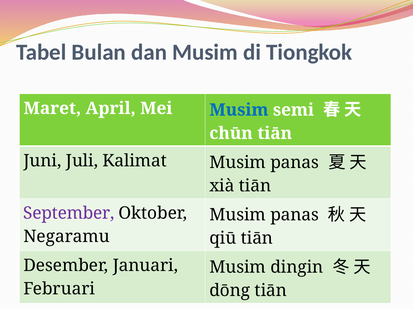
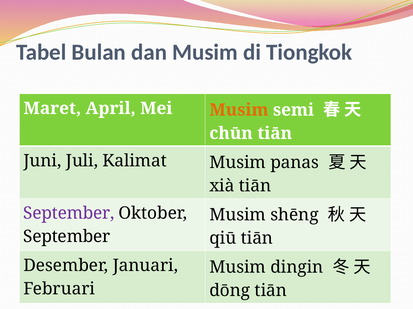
Musim colour: blue -> orange (239, 110)
panas: panas -> shēng (295, 215)
Negaramu: Negaramu -> September (67, 237)
